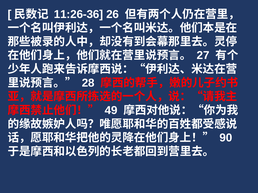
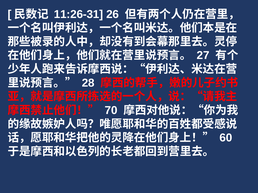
11:26-36: 11:26-36 -> 11:26-31 (79, 14)
49: 49 -> 70 (111, 111)
90: 90 -> 60 (226, 138)
